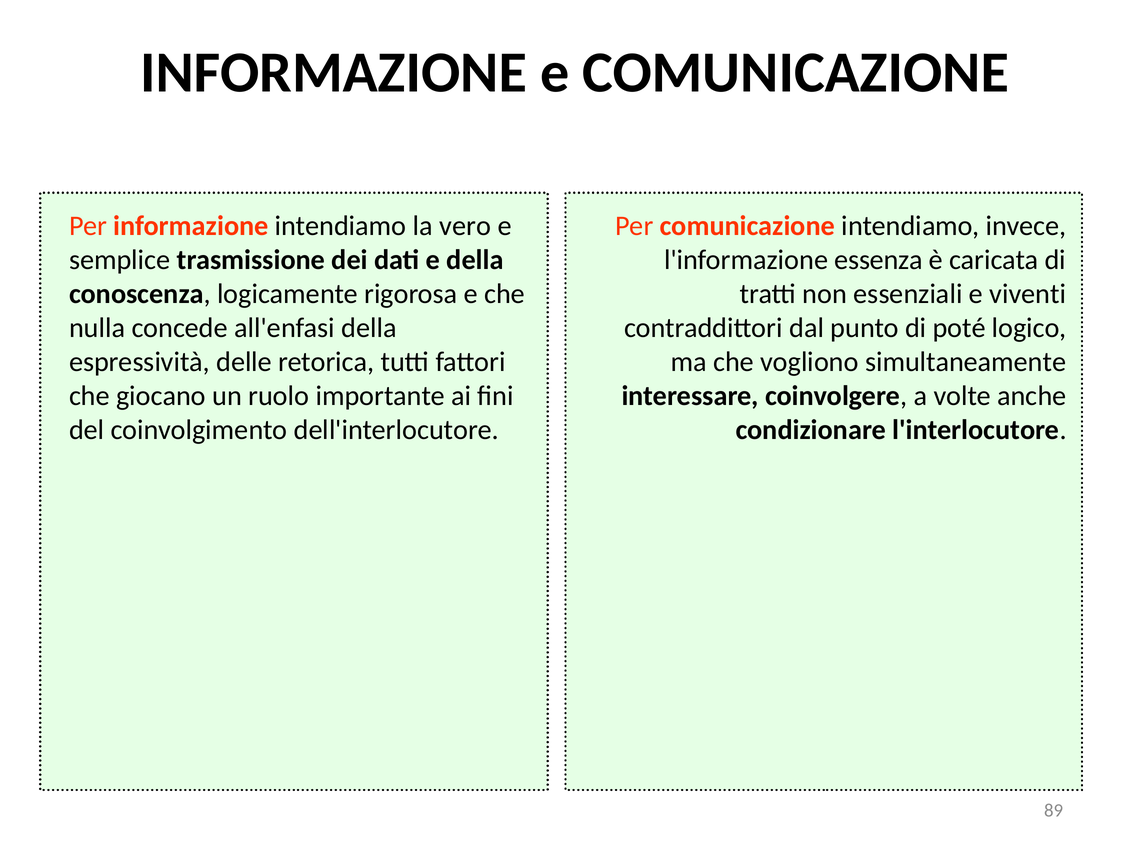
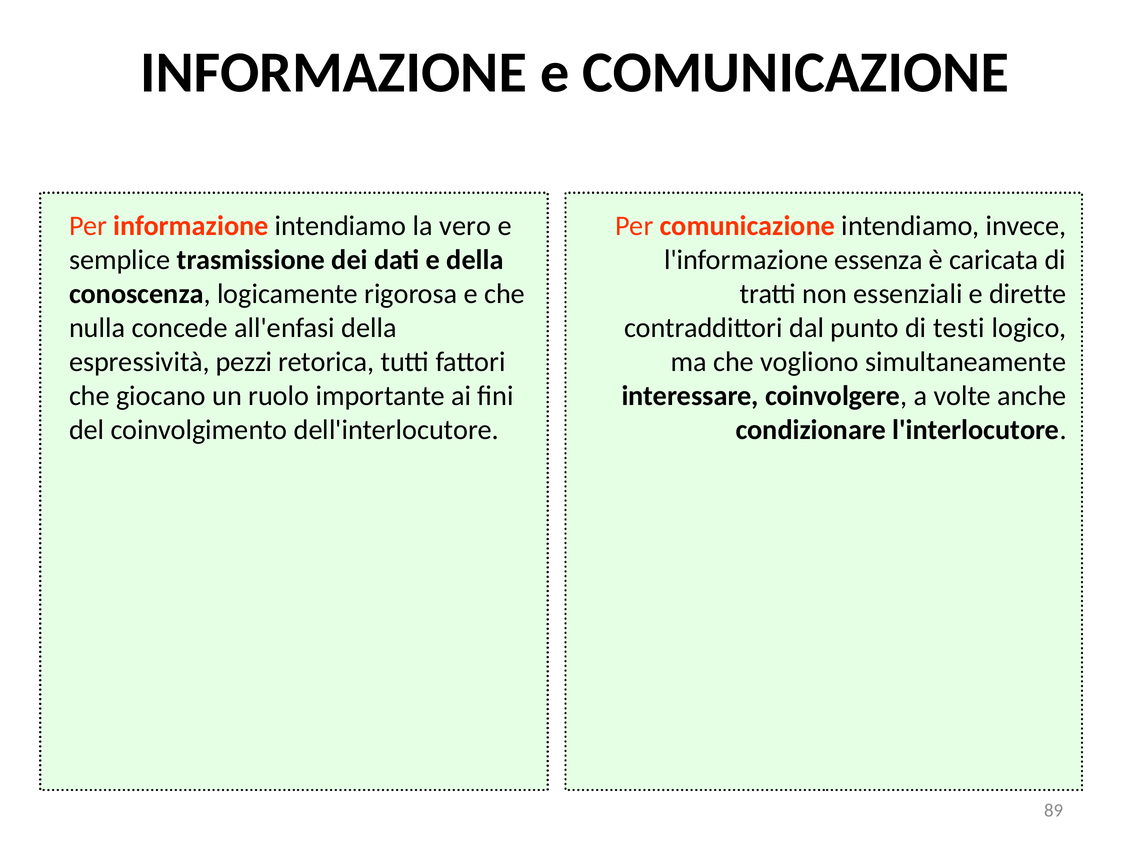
viventi: viventi -> dirette (1028, 294)
poté: poté -> testi (959, 328)
delle: delle -> pezzi (244, 362)
